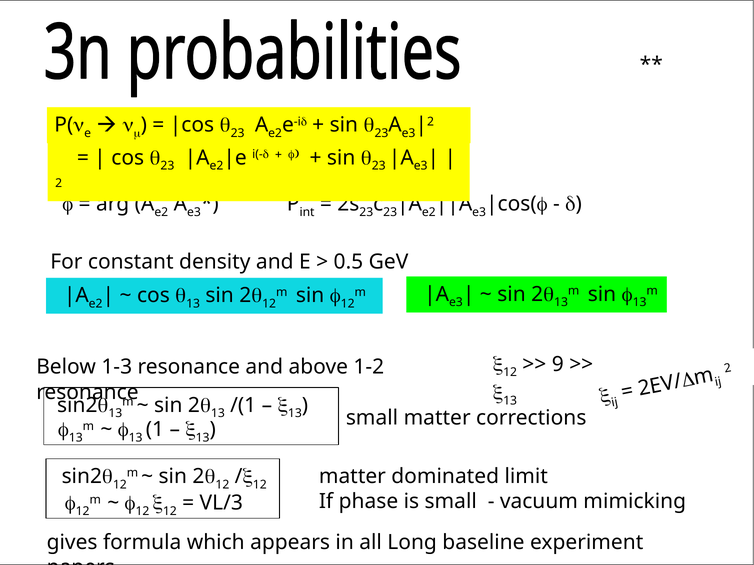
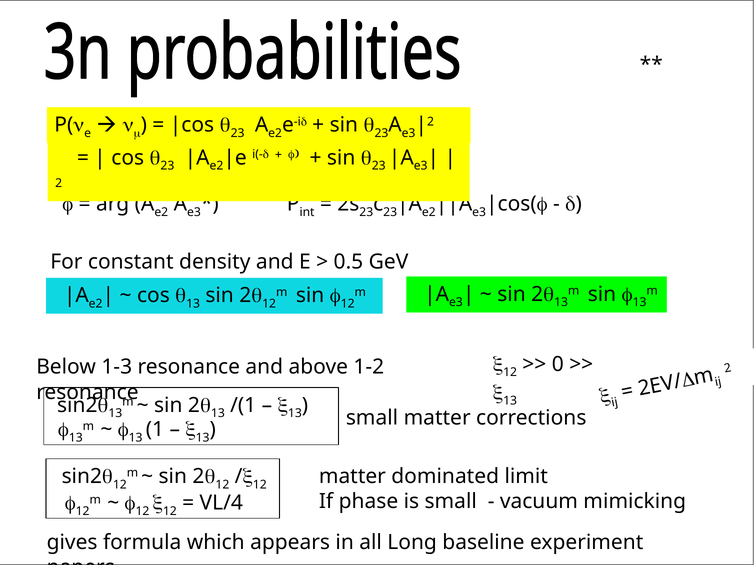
9: 9 -> 0 (558, 365)
VL/3: VL/3 -> VL/4 (221, 503)
